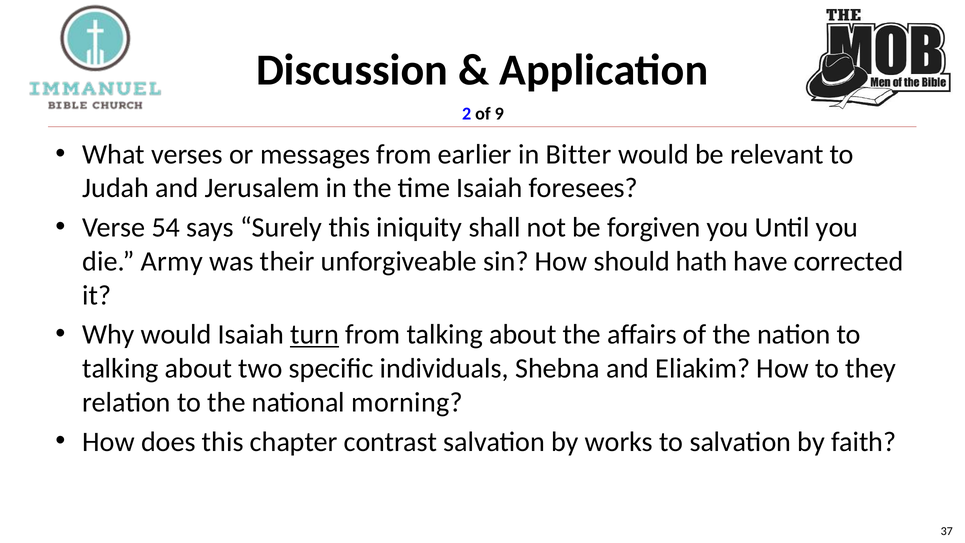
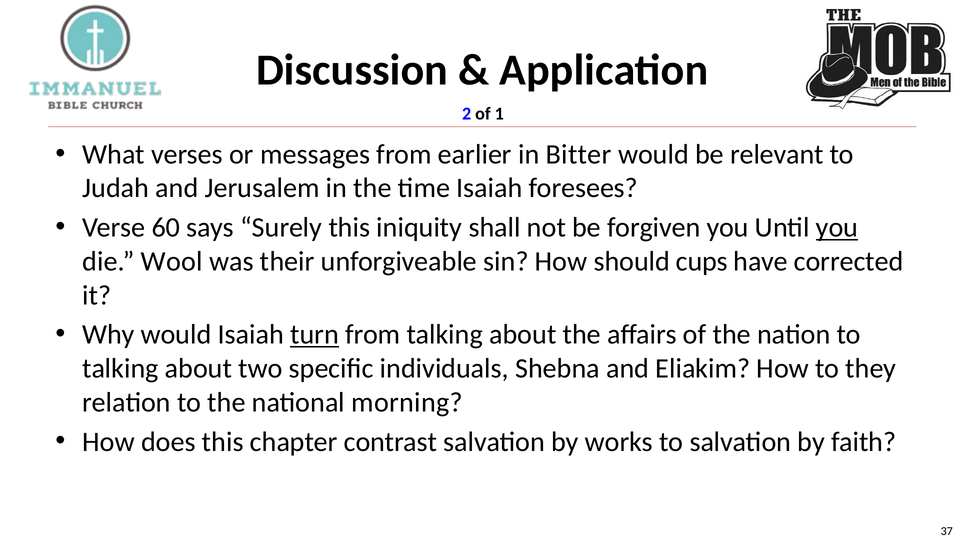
9: 9 -> 1 (499, 114)
54: 54 -> 60 (166, 228)
you underline: none -> present (837, 228)
Army: Army -> Wool (172, 261)
hath: hath -> cups (702, 261)
